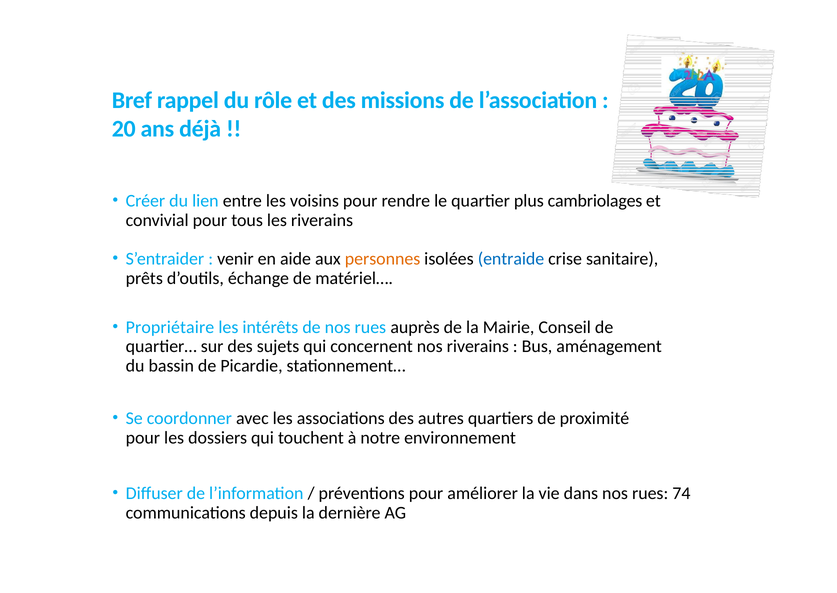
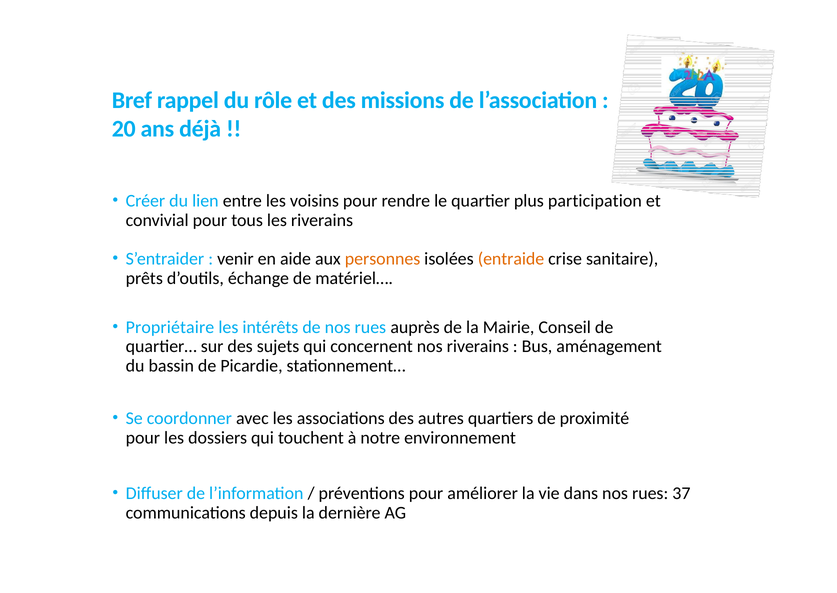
cambriolages: cambriolages -> participation (595, 201)
entraide colour: blue -> orange (511, 259)
74: 74 -> 37 (681, 494)
